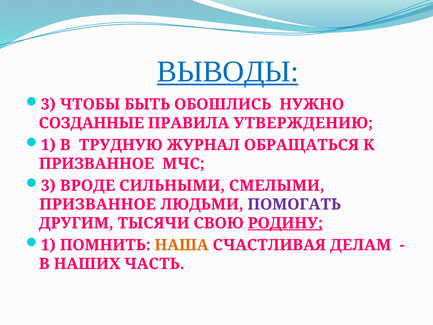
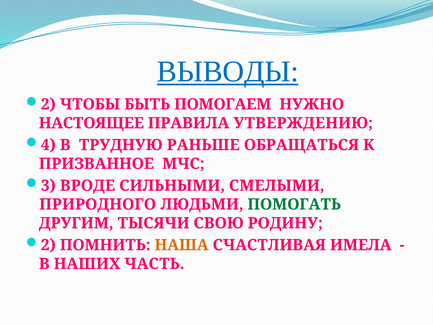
3: 3 -> 2 (48, 104)
ОБОШЛИСЬ: ОБОШЛИСЬ -> ПОМОГАЕМ (223, 104)
СОЗДАННЫЕ: СОЗДАННЫЕ -> НАСТОЯЩЕЕ (91, 123)
1: 1 -> 4 (48, 145)
ЖУРНАЛ: ЖУРНАЛ -> РАНЬШЕ (203, 145)
ПРИЗВАННОЕ: ПРИЗВАННОЕ -> ПРИРОДНОГО (98, 204)
ПОМОГАТЬ colour: purple -> green (294, 204)
РОДИНУ underline: present -> none (285, 223)
1: 1 -> 2 (48, 245)
ДЕЛАМ: ДЕЛАМ -> ИМЕЛА (361, 245)
